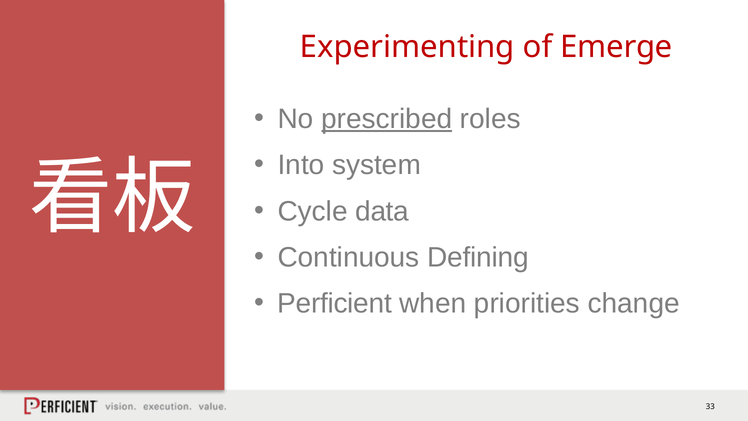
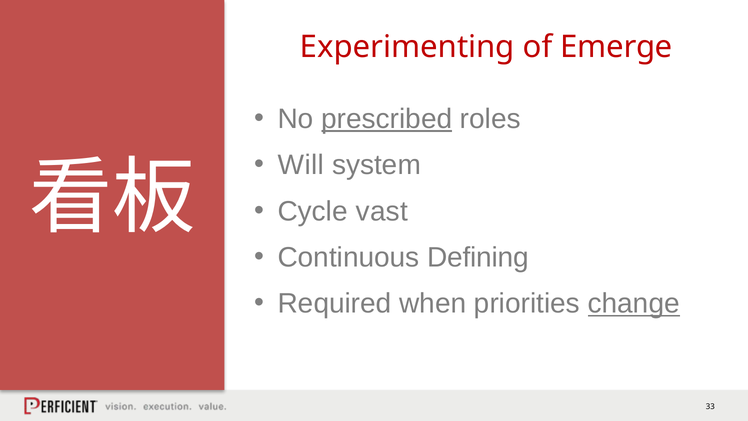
Into: Into -> Will (301, 165)
data: data -> vast (382, 211)
Perficient: Perficient -> Required (335, 303)
change underline: none -> present (634, 303)
